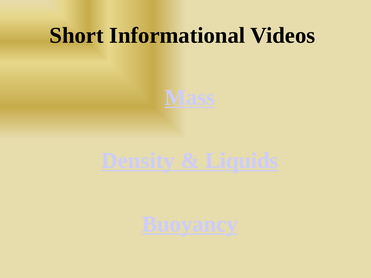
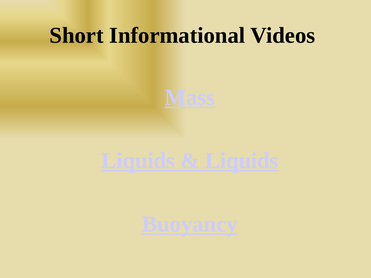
Density: Density -> Liquids (138, 161)
